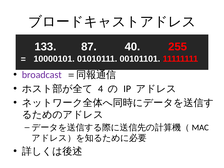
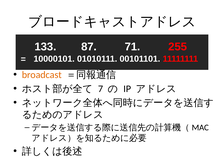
40: 40 -> 71 (132, 47)
broadcast colour: purple -> orange (42, 75)
4: 4 -> 7 (101, 89)
